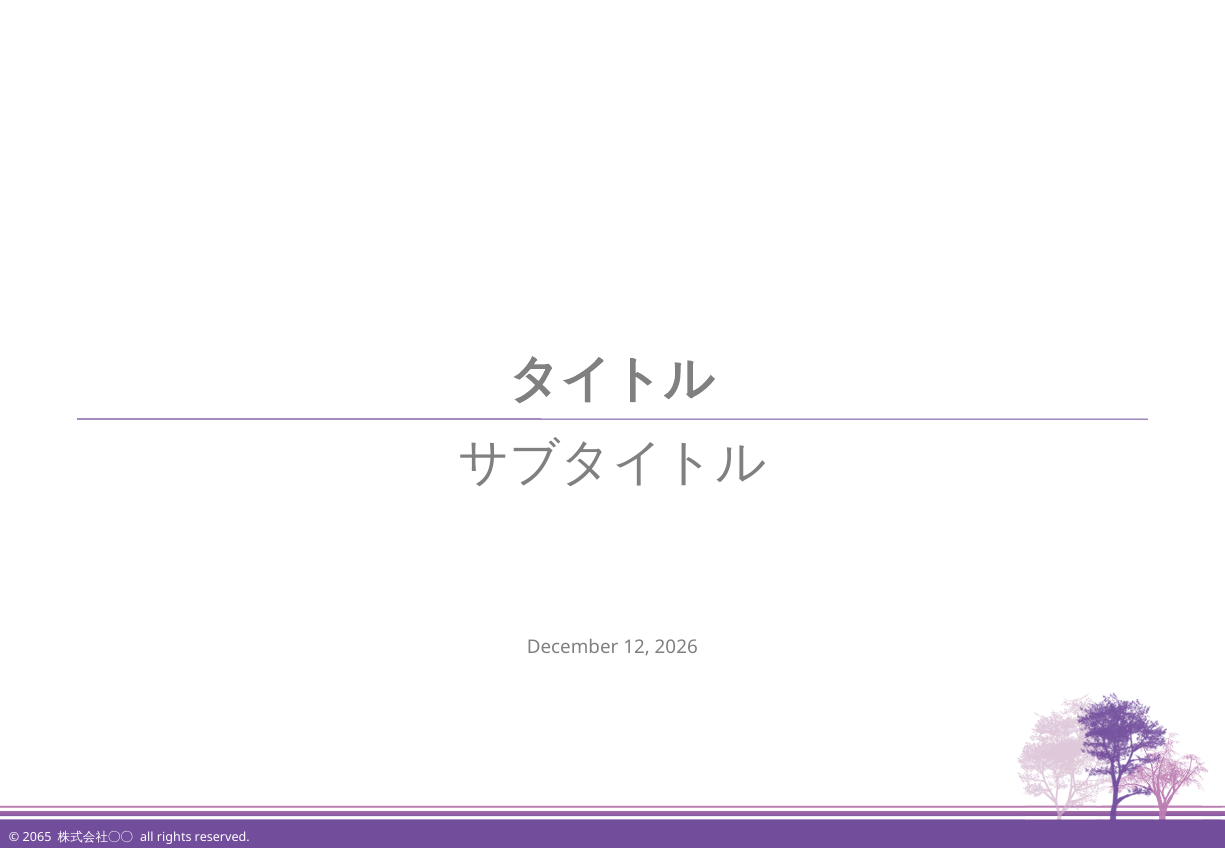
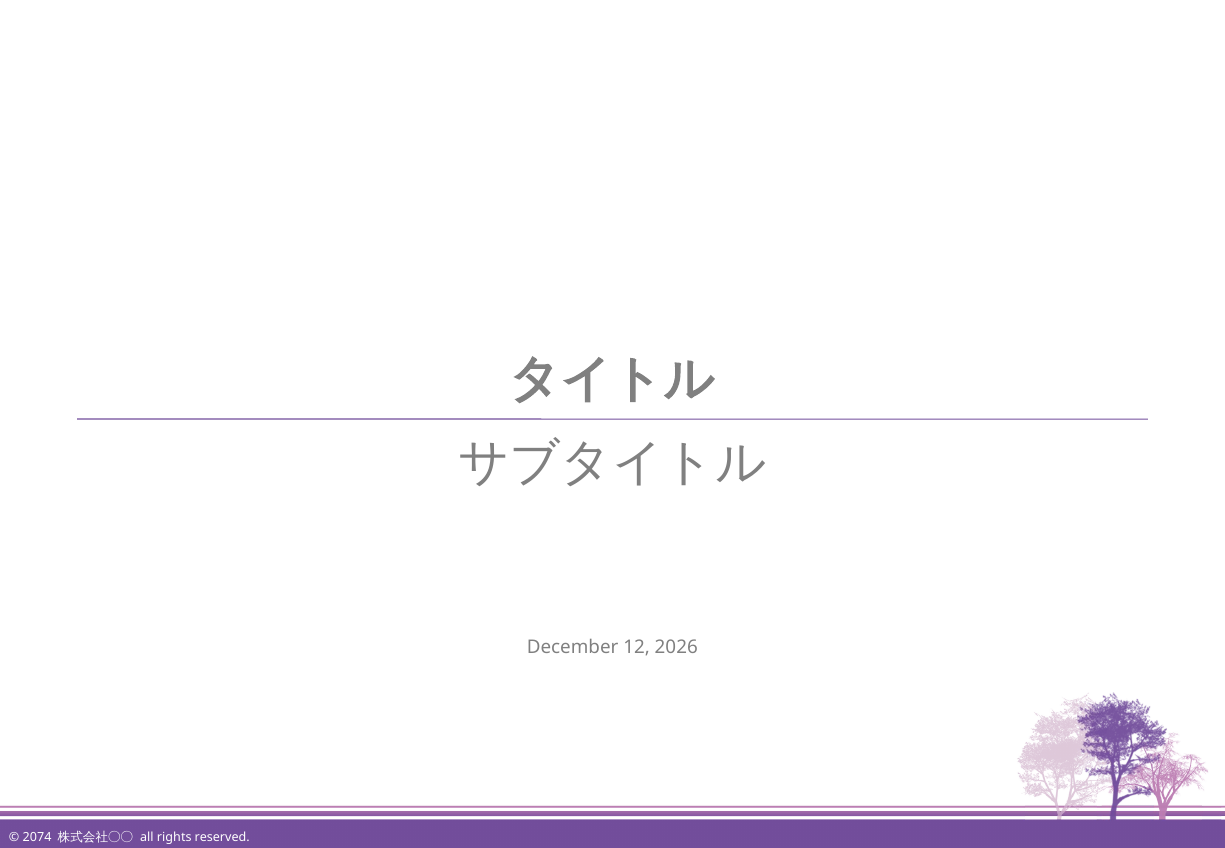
2065: 2065 -> 2074 (37, 837)
